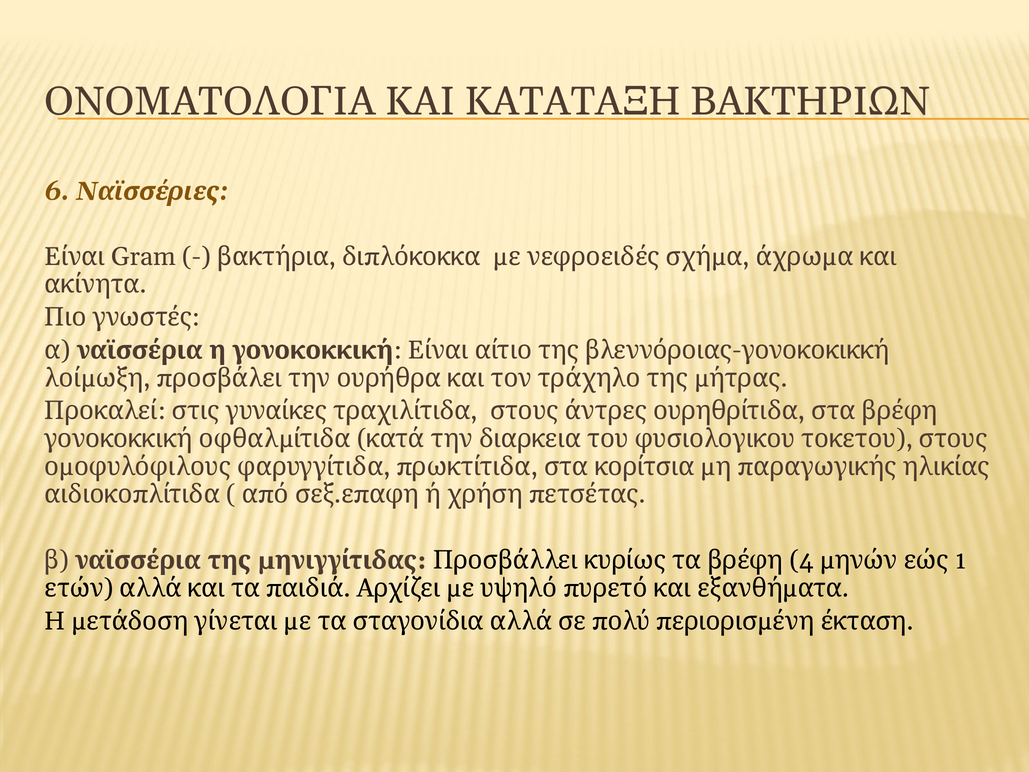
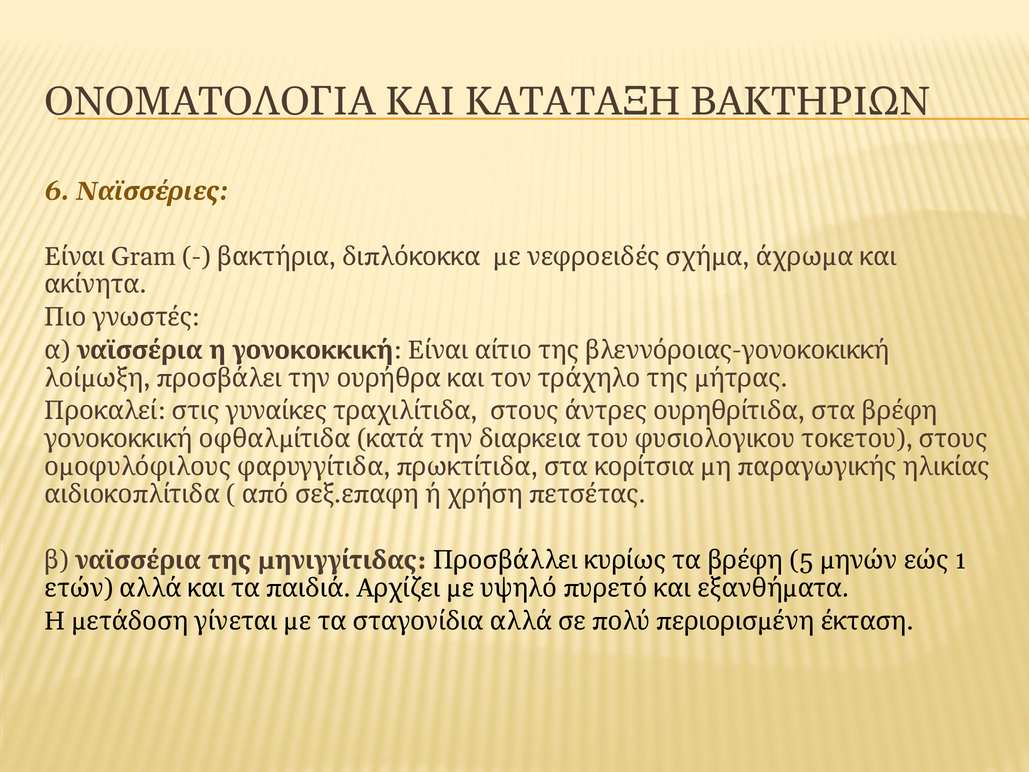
4: 4 -> 5 (801, 560)
